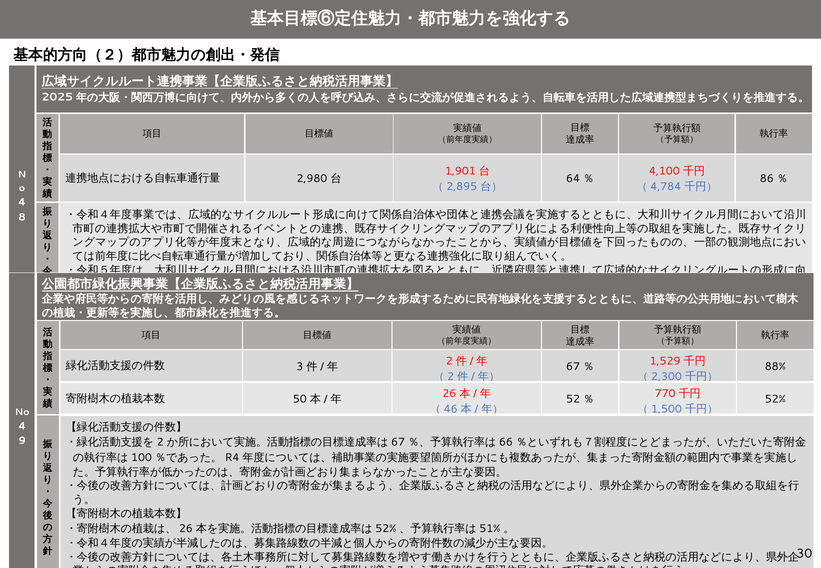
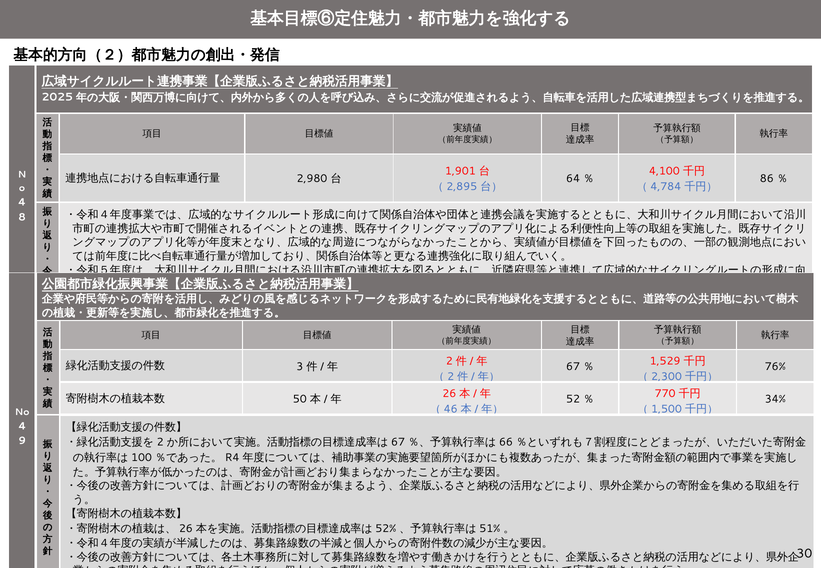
88%: 88% -> 76% (775, 367)
52%: 52% -> 34% (775, 399)
